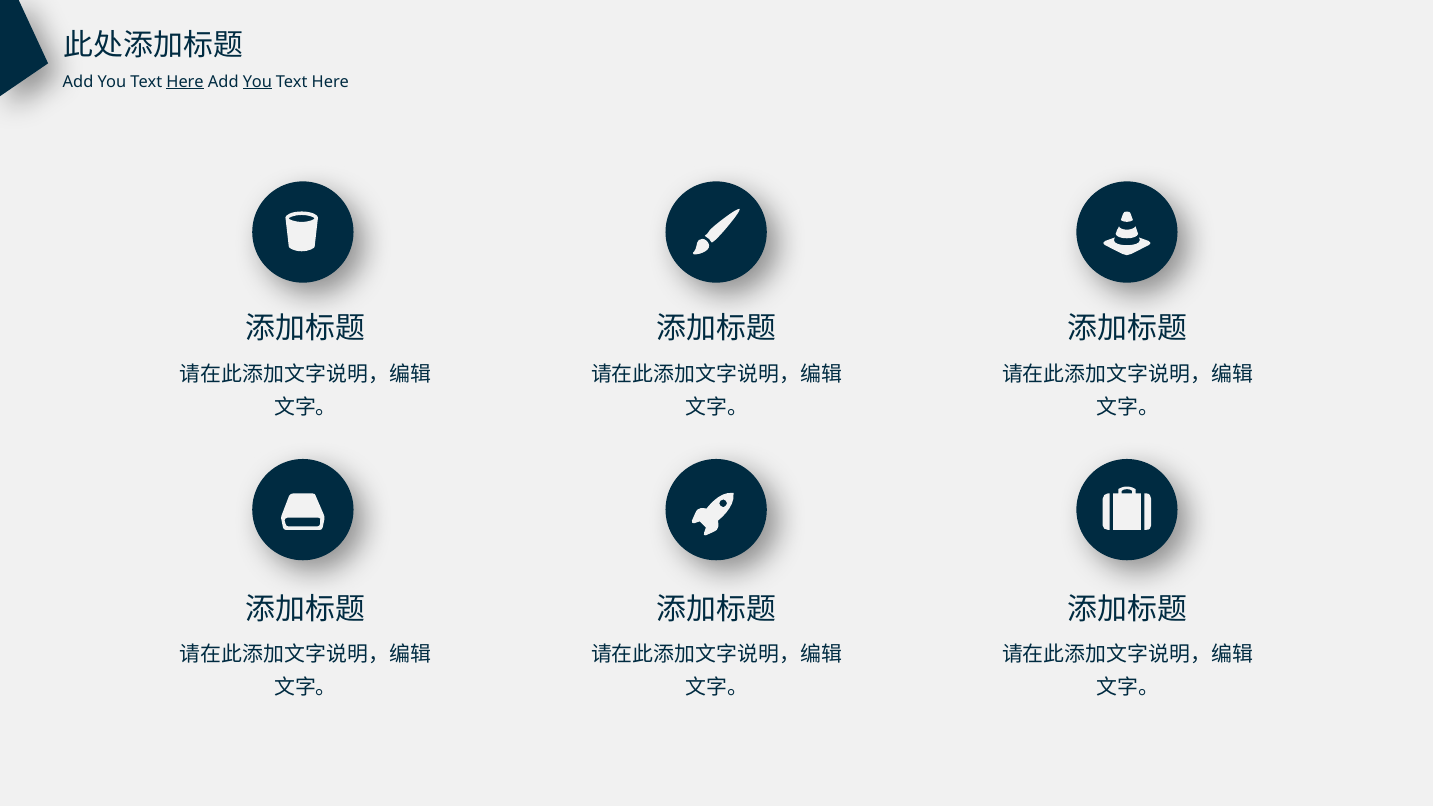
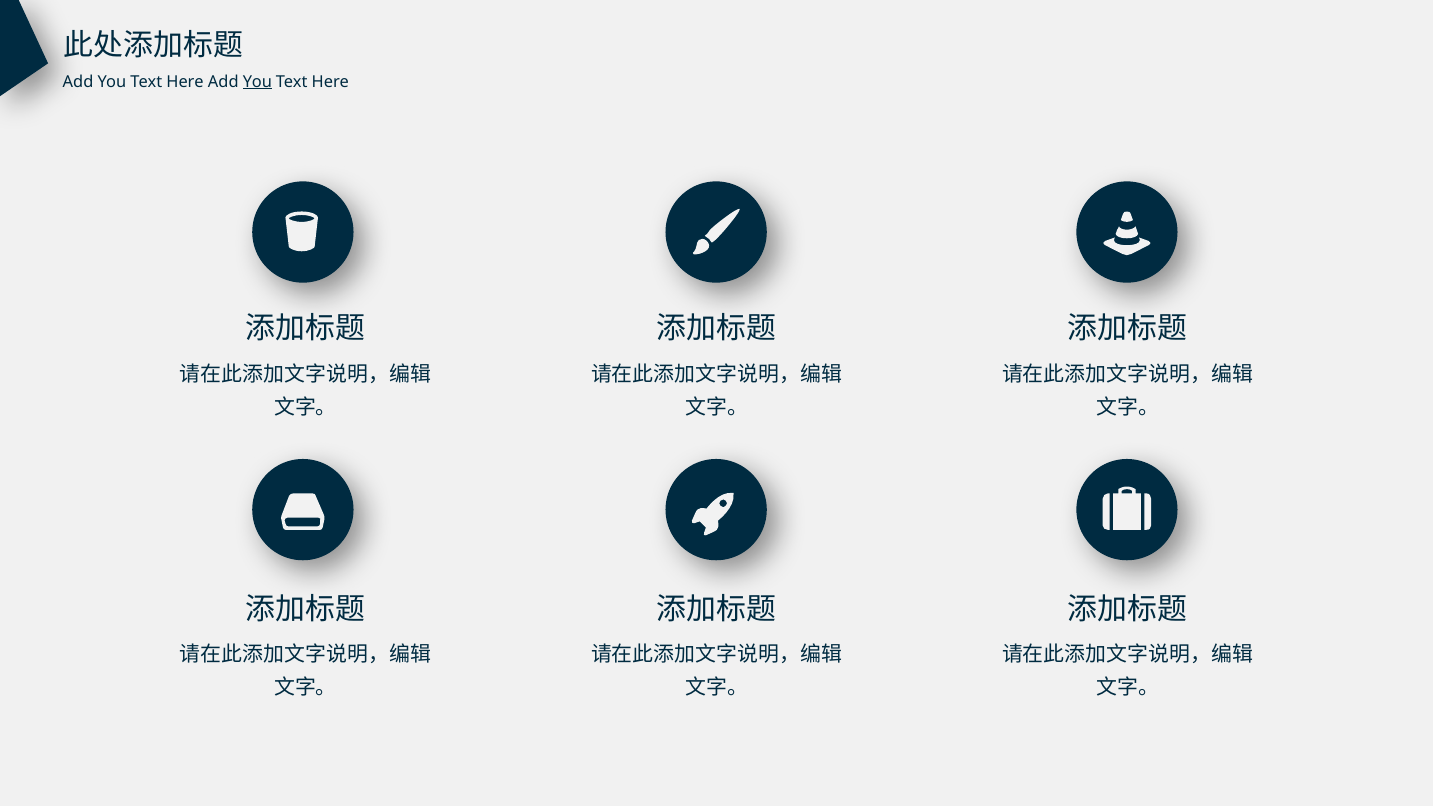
Here underline: present -> none (185, 82)
